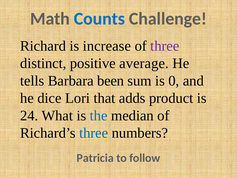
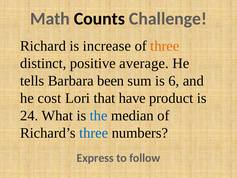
Counts colour: blue -> black (99, 19)
three colour: purple -> orange (165, 46)
0: 0 -> 6 (174, 81)
dice: dice -> cost (49, 98)
adds: adds -> have (132, 98)
Patricia: Patricia -> Express (95, 158)
